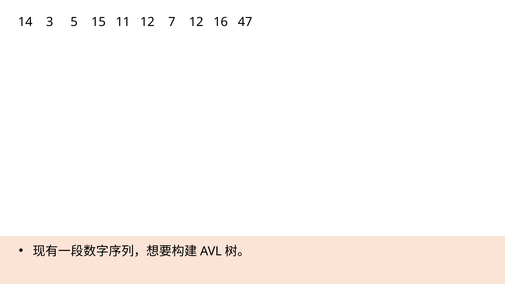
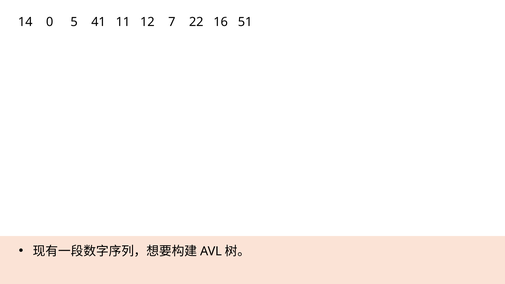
3: 3 -> 0 (50, 22)
15: 15 -> 41 (99, 22)
7 12: 12 -> 22 (196, 22)
47: 47 -> 51 (245, 22)
